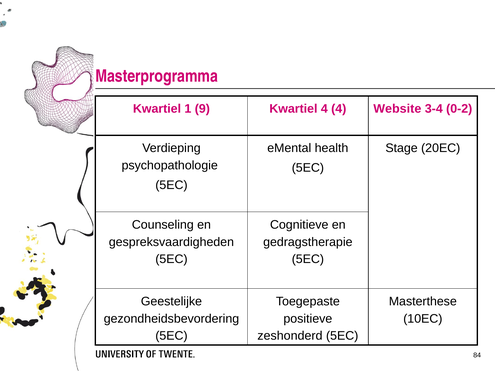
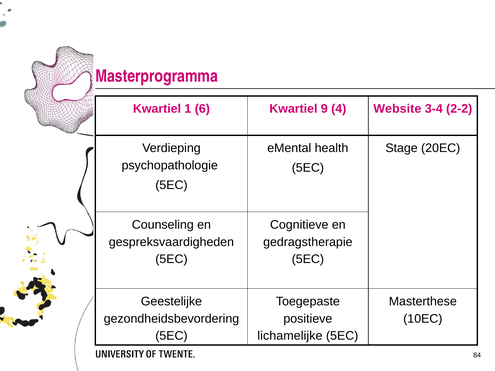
9: 9 -> 6 (202, 109)
Kwartiel 4: 4 -> 9 (324, 109)
0-2: 0-2 -> 2-2 (459, 109)
zeshonderd: zeshonderd -> lichamelijke (290, 336)
